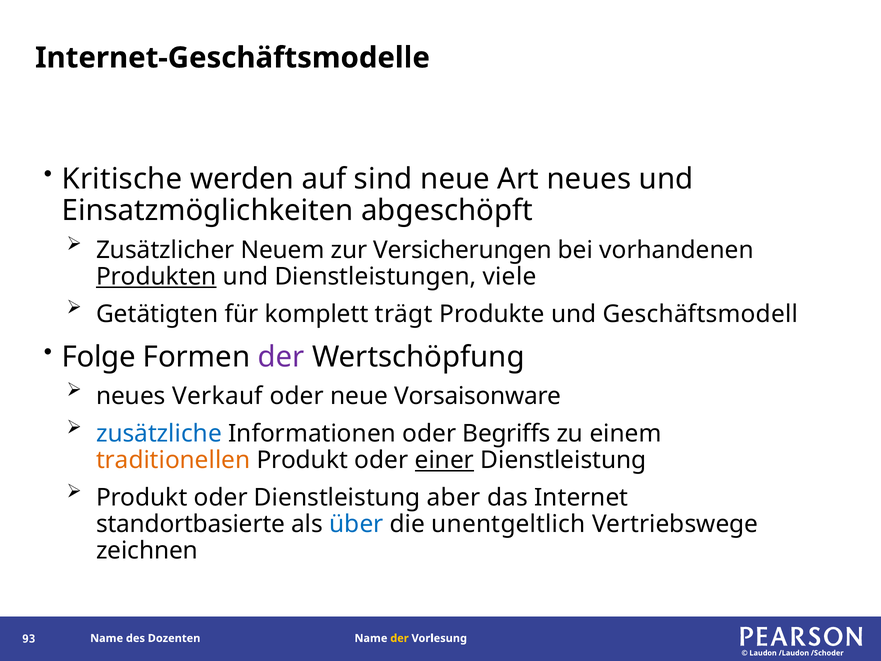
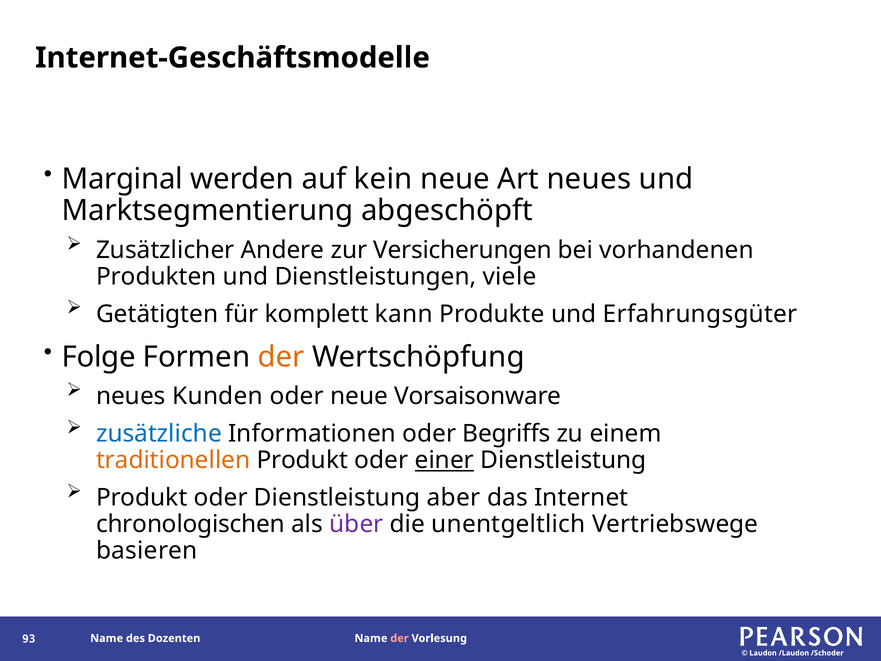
Kritische: Kritische -> Marginal (122, 179)
sind: sind -> kein (383, 179)
Einsatzmöglichkeiten: Einsatzmöglichkeiten -> Marktsegmentierung (208, 211)
Neuem: Neuem -> Andere (283, 250)
Produkten underline: present -> none (156, 277)
trägt: trägt -> kann (404, 314)
Geschäftsmodell: Geschäftsmodell -> Erfahrungsgüter (700, 314)
der colour: purple -> orange (281, 357)
Verkauf: Verkauf -> Kunden (218, 396)
standortbasierte: standortbasierte -> chronologischen (191, 524)
über colour: blue -> purple (356, 524)
zeichnen: zeichnen -> basieren (147, 550)
der colour: yellow -> pink (399, 638)
